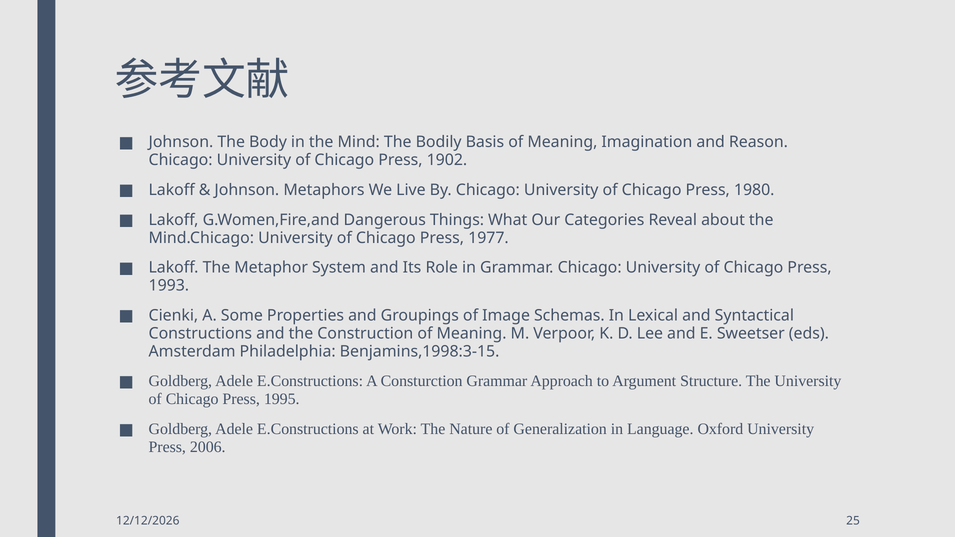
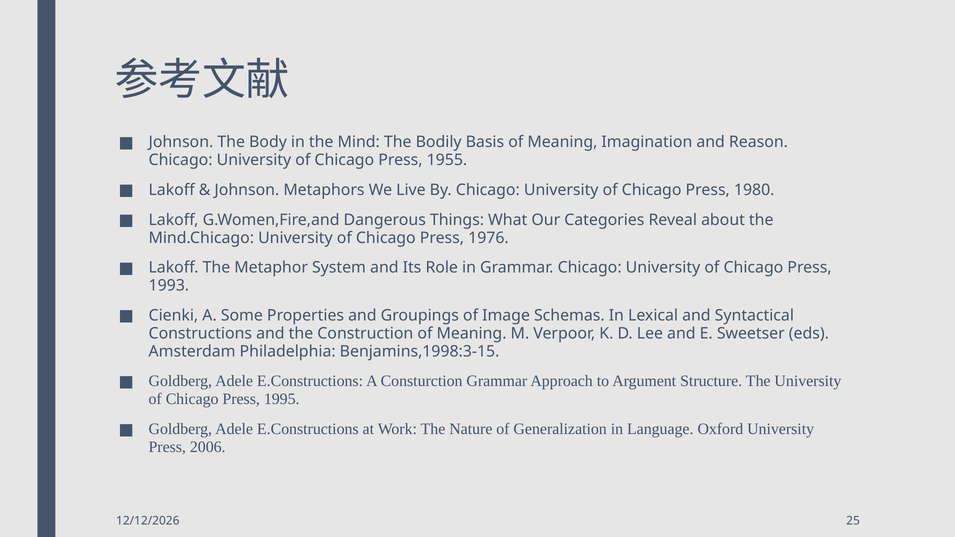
1902: 1902 -> 1955 (447, 160)
1977: 1977 -> 1976 (488, 238)
